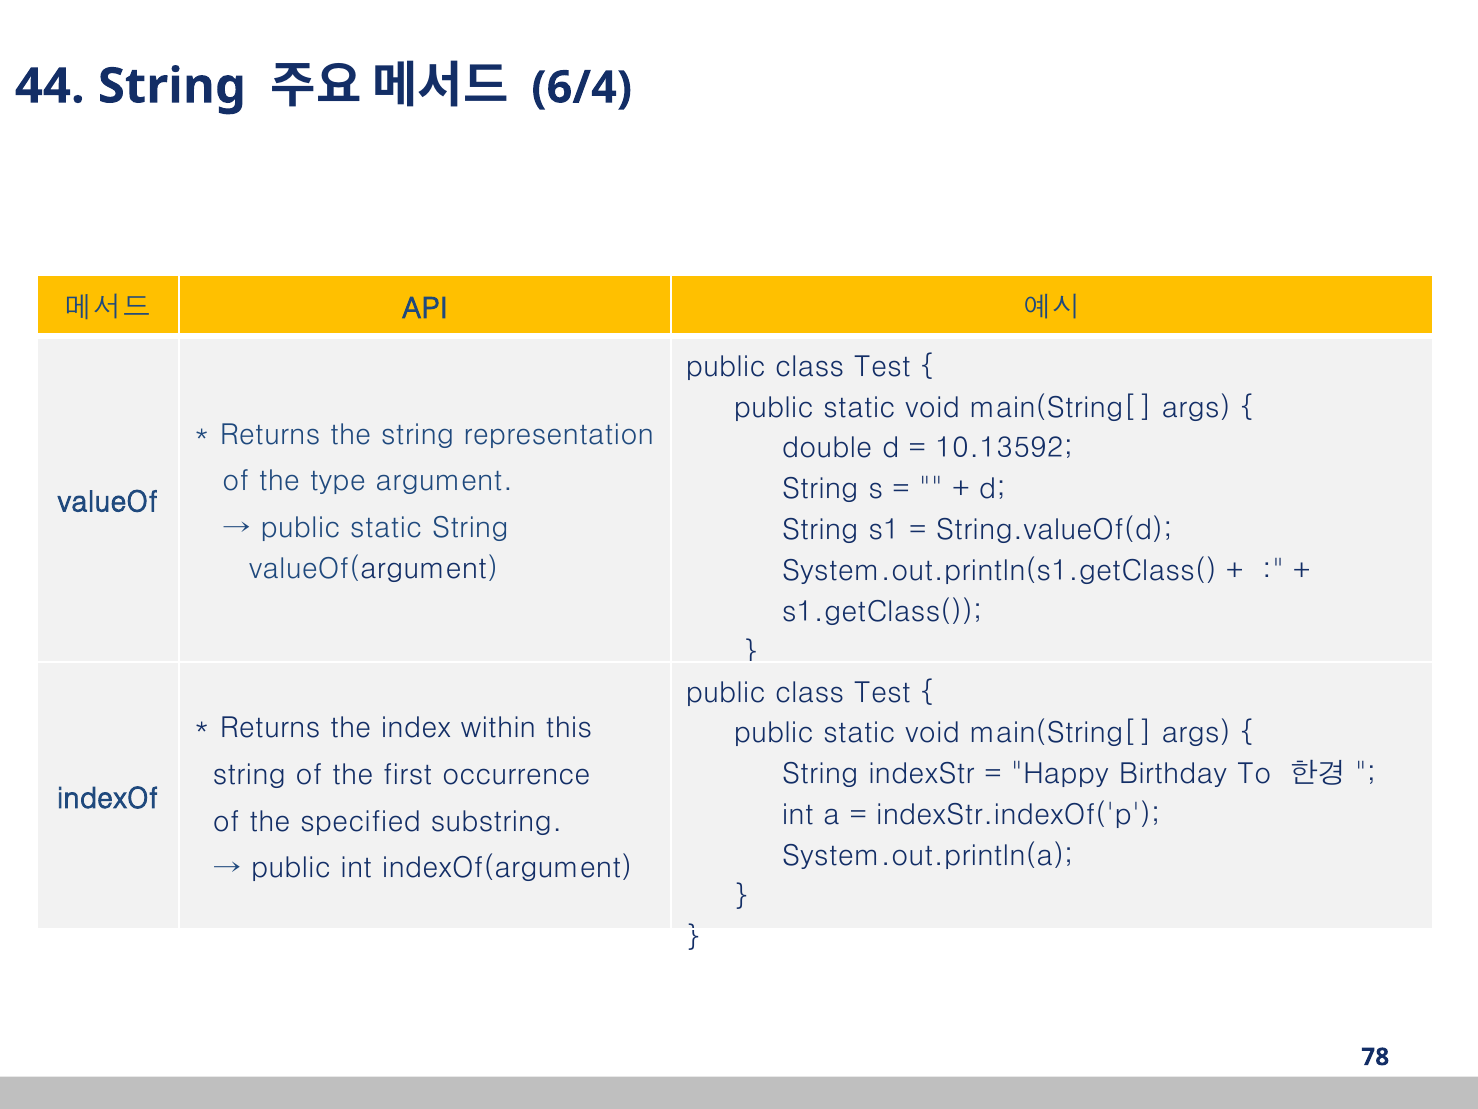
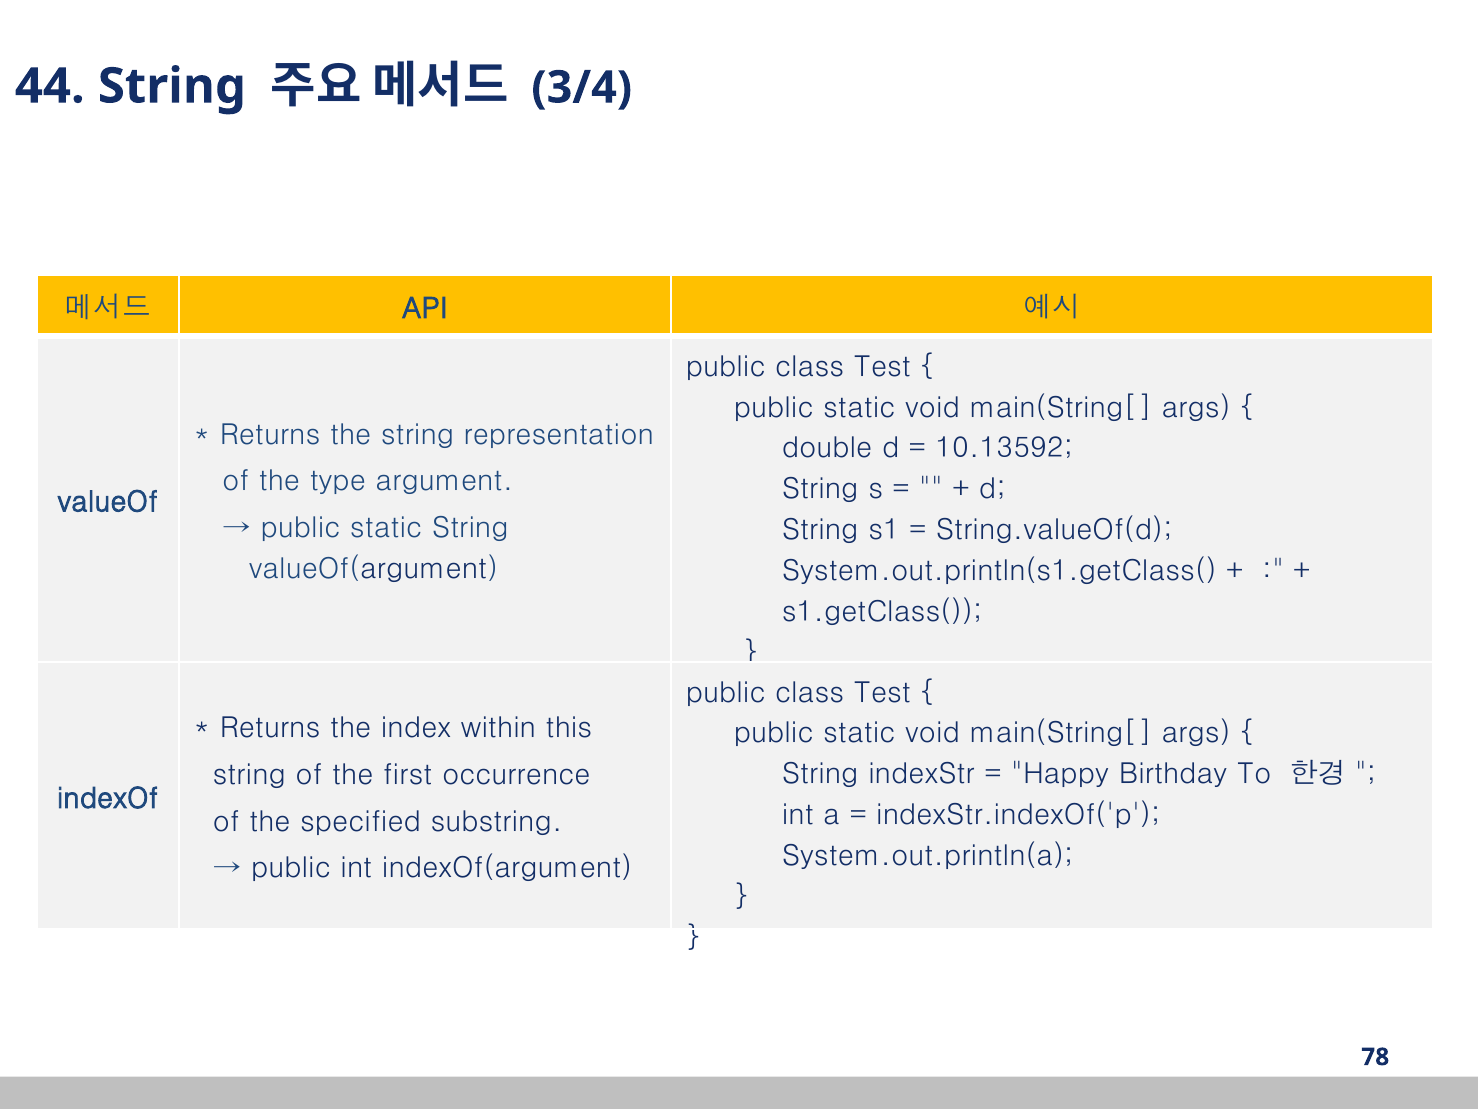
6/4: 6/4 -> 3/4 (582, 88)
